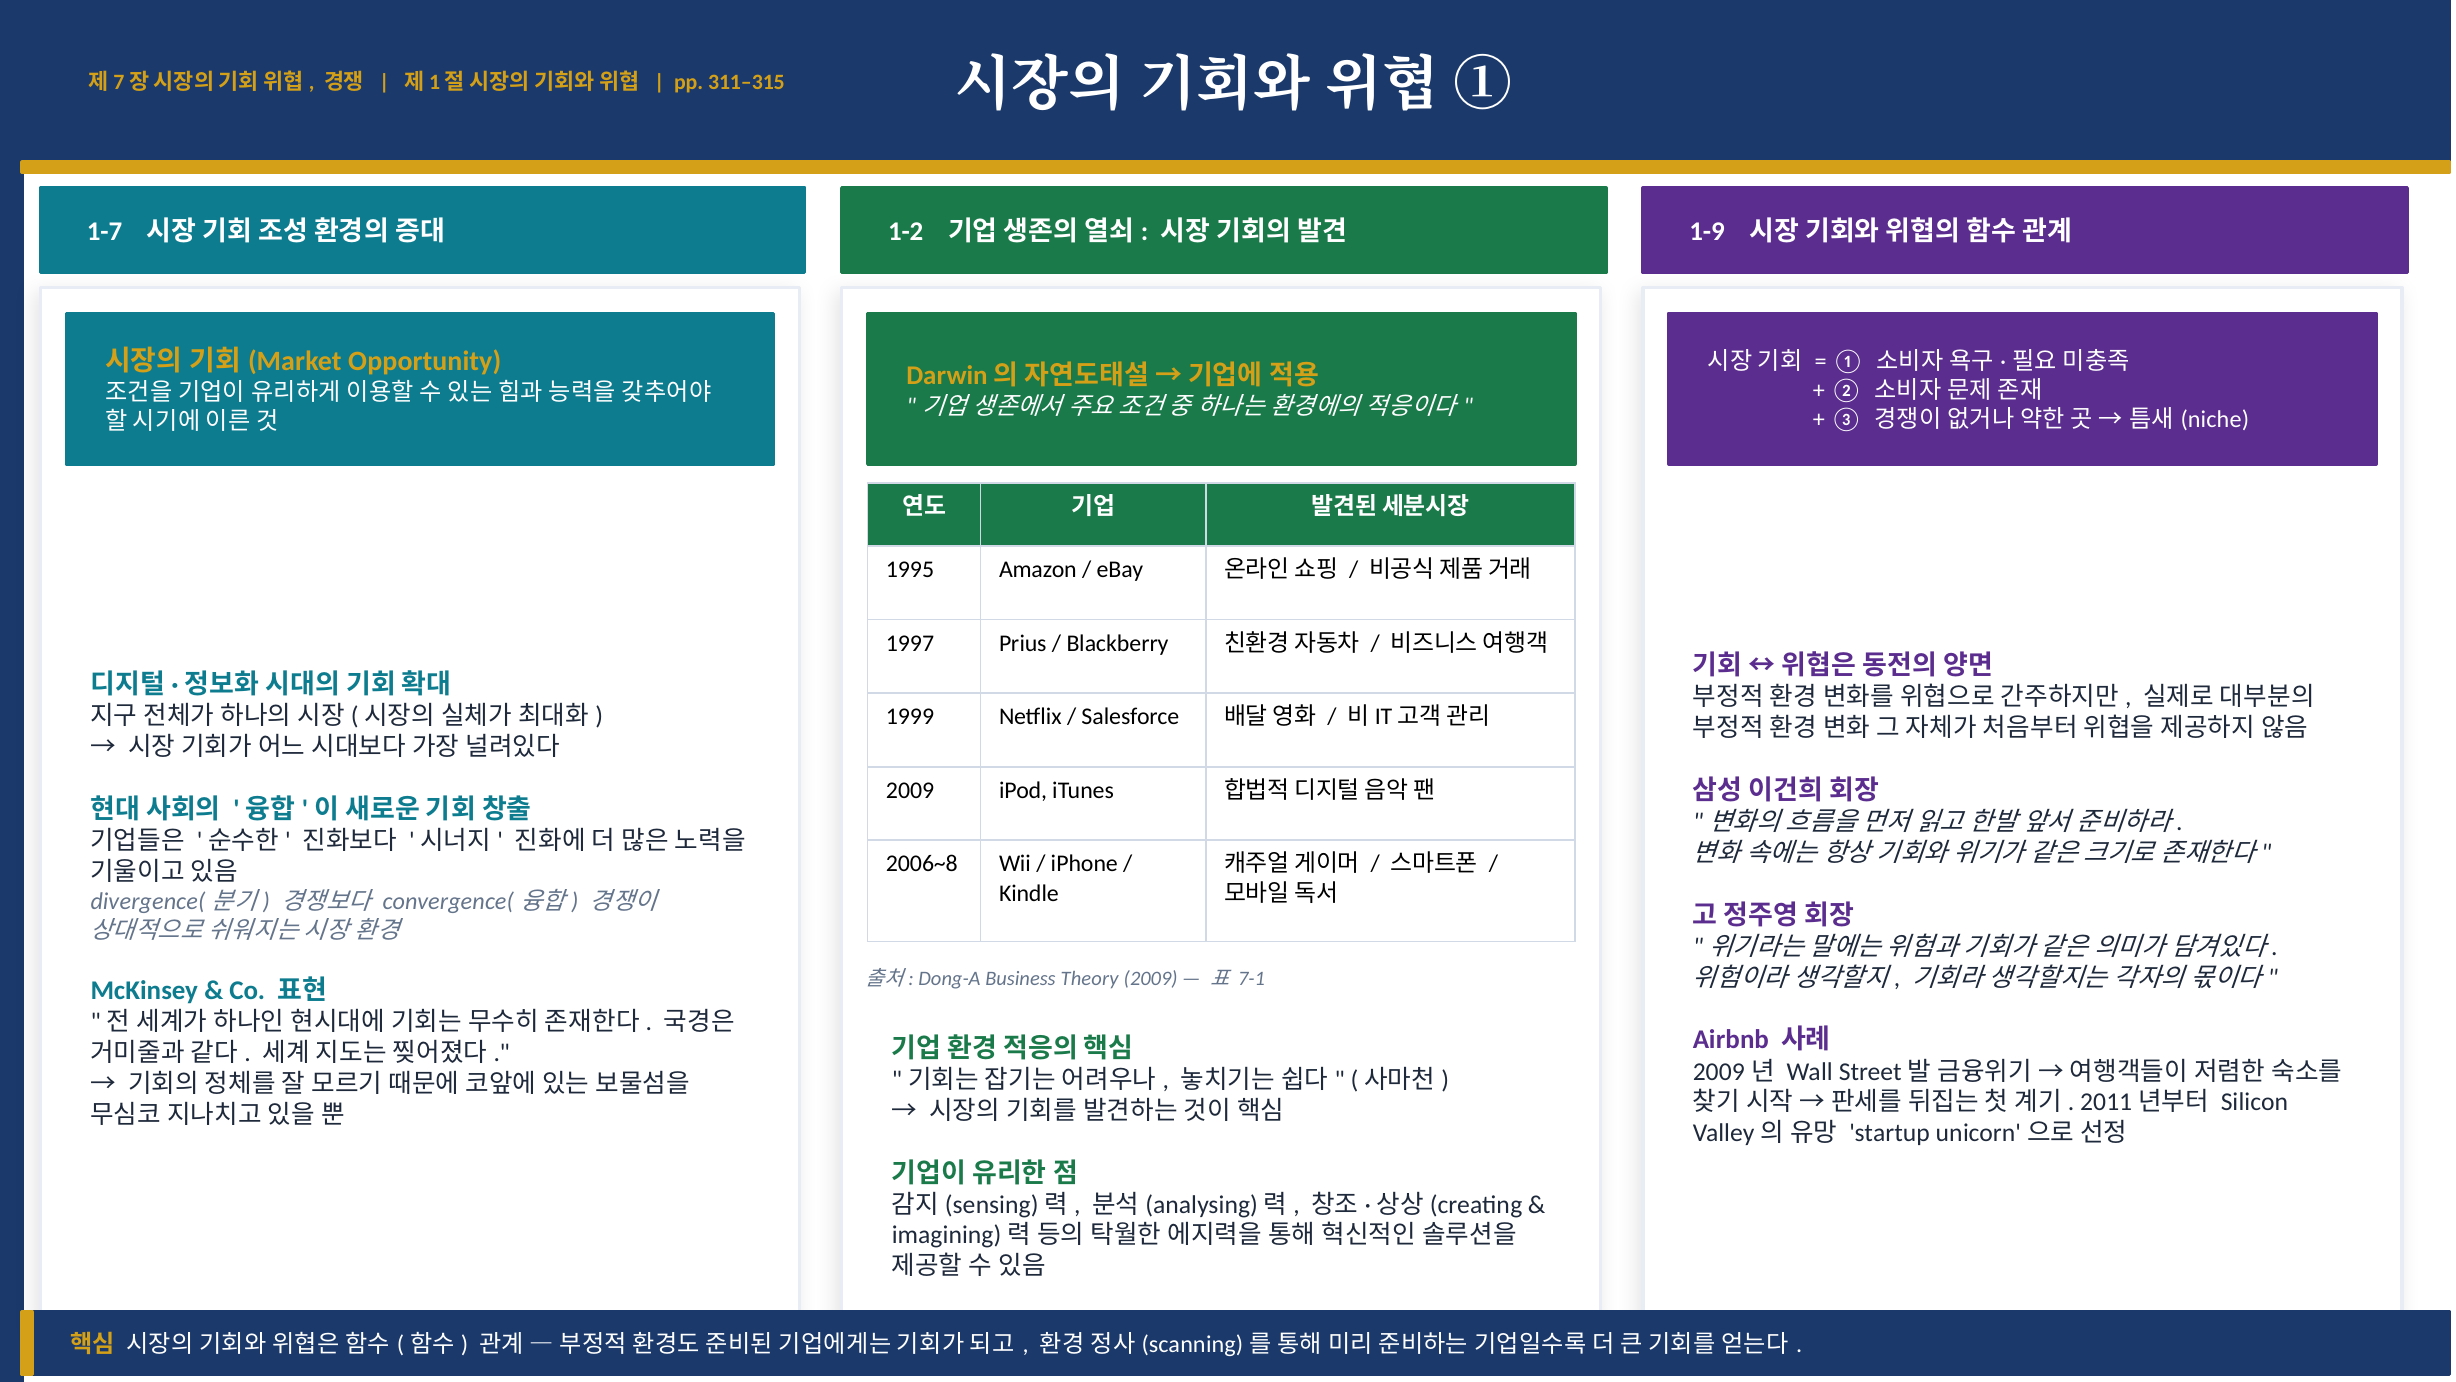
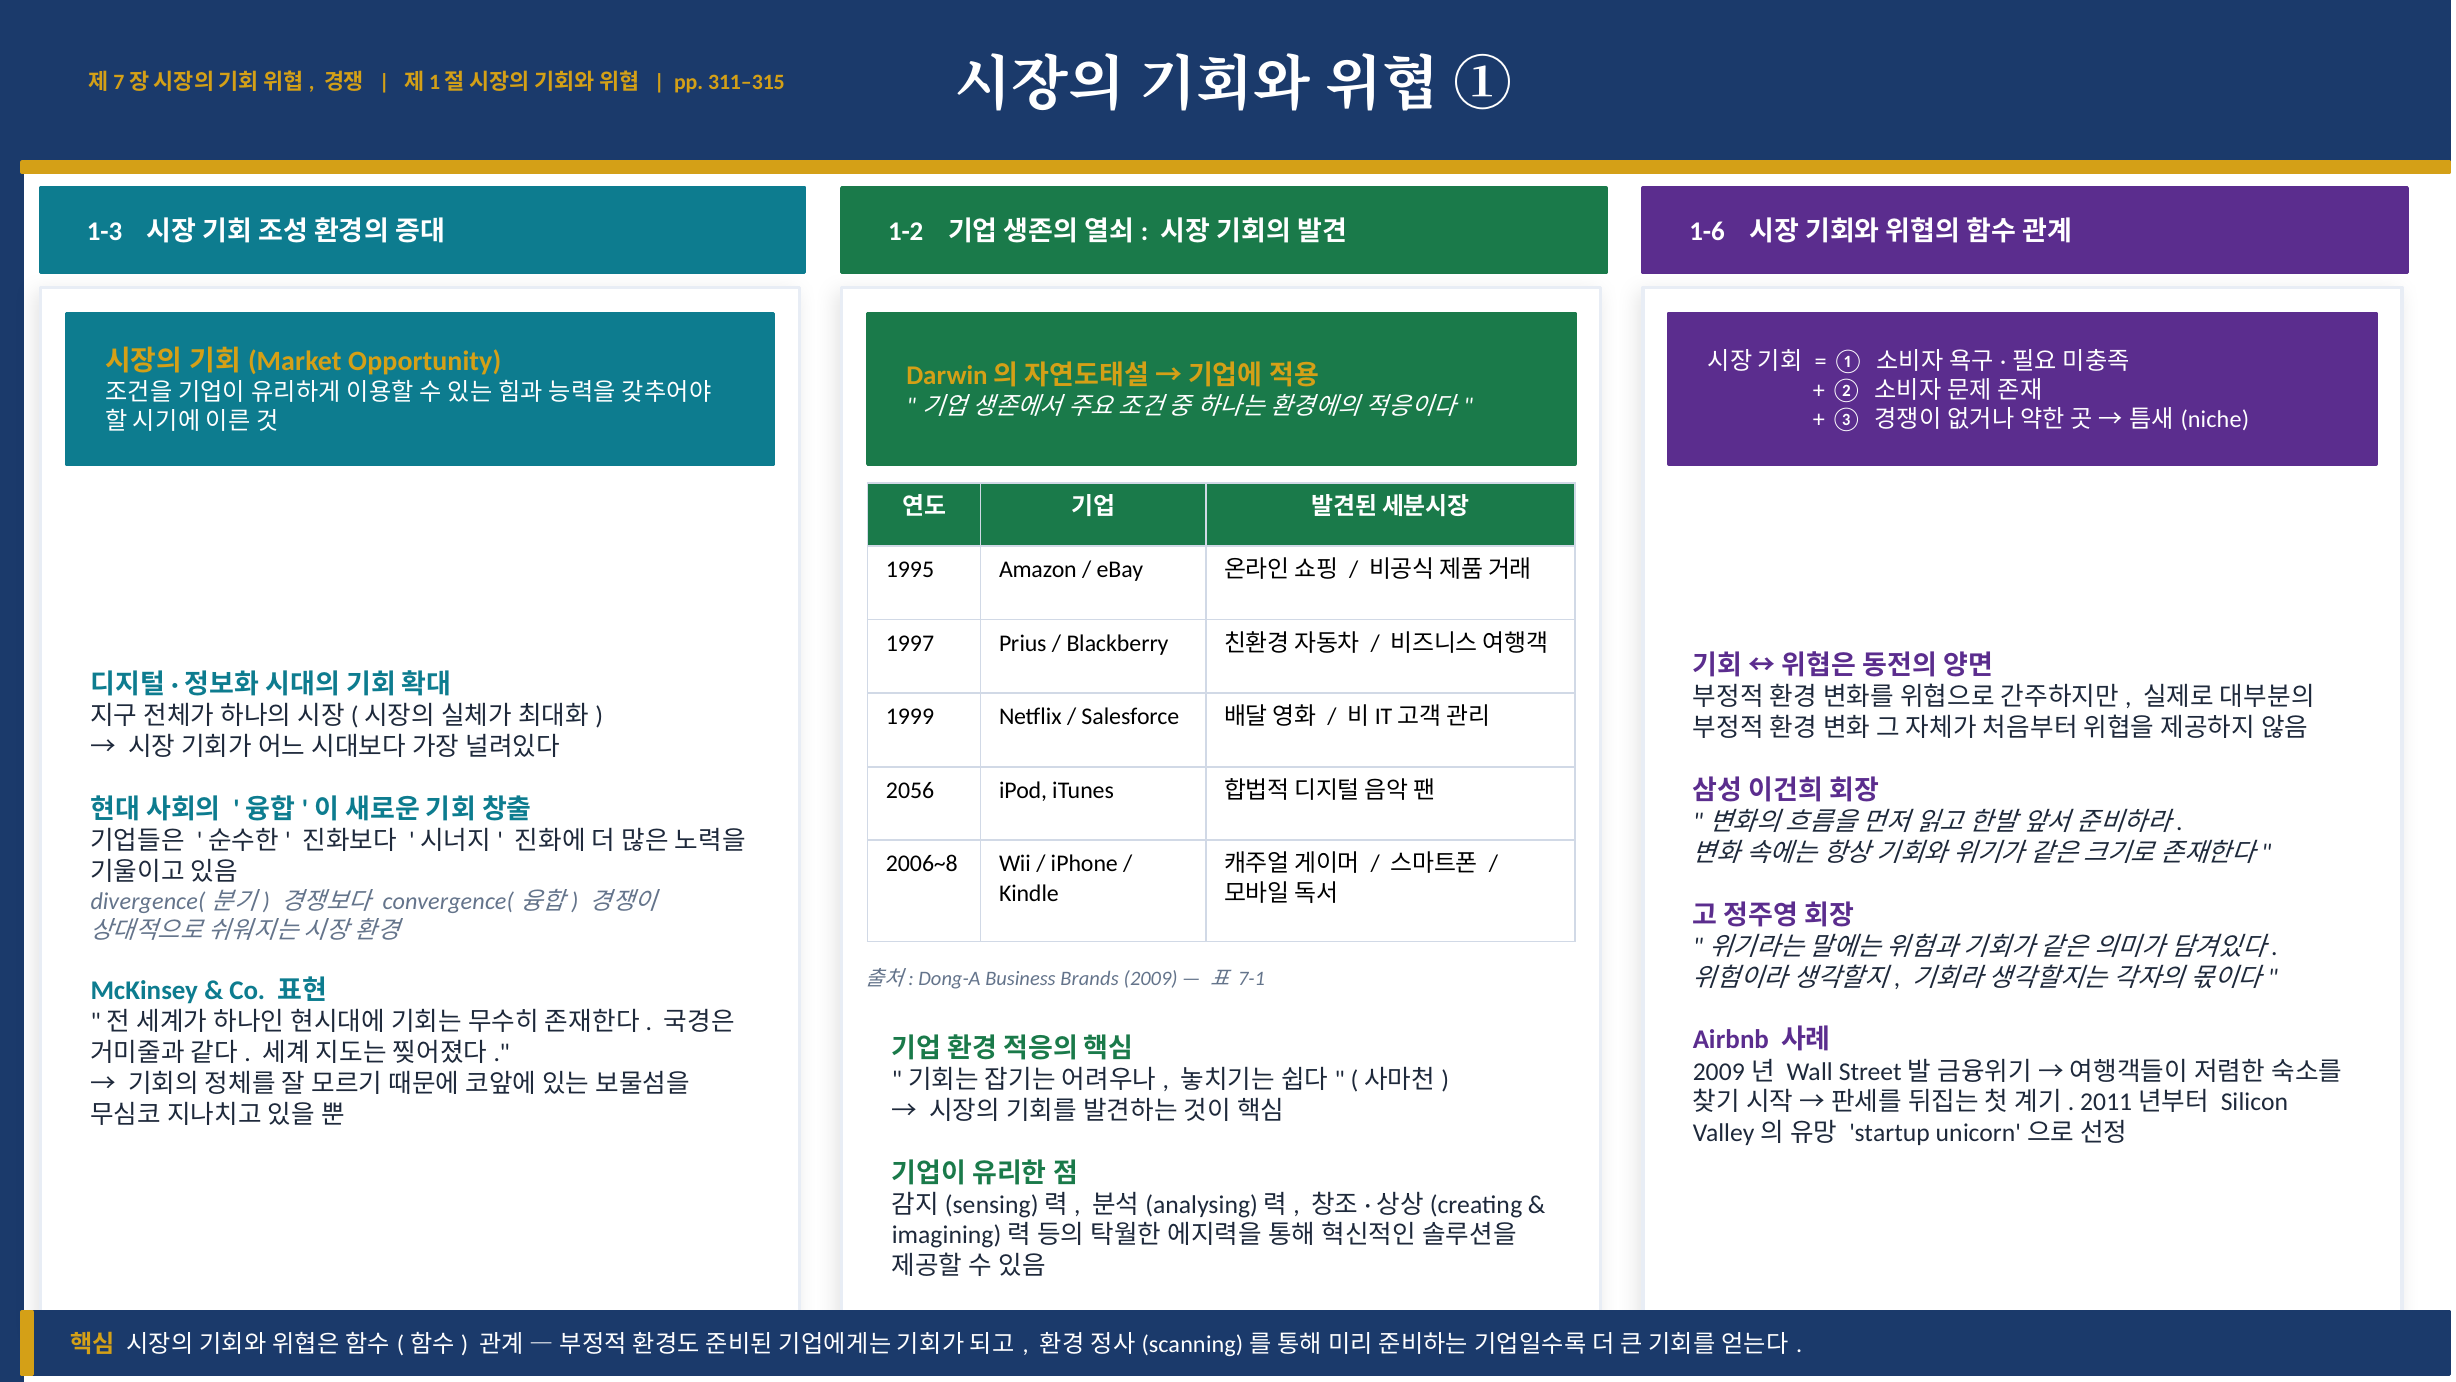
1-7: 1-7 -> 1-3 (105, 232)
1-9: 1-9 -> 1-6 (1707, 232)
2009: 2009 -> 2056 (910, 790)
Theory: Theory -> Brands (1090, 978)
